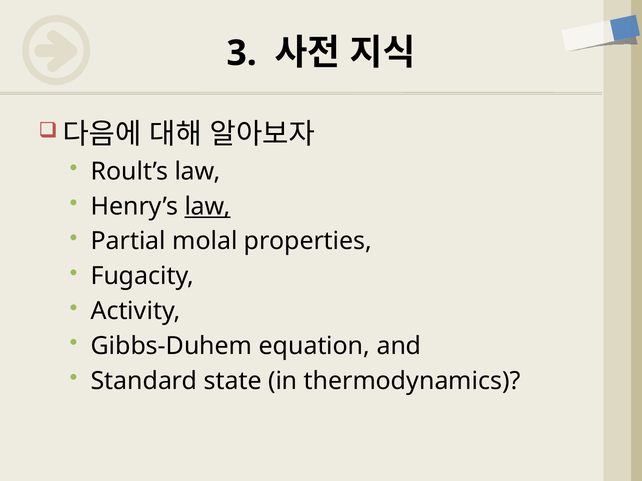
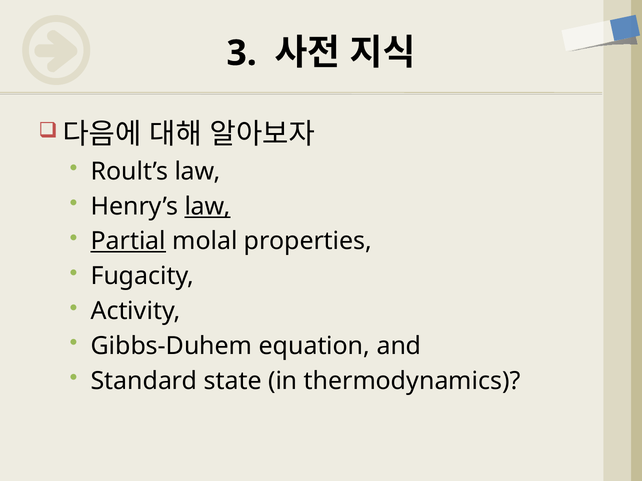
Partial underline: none -> present (128, 242)
